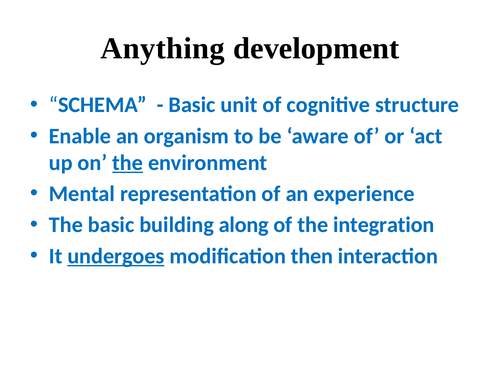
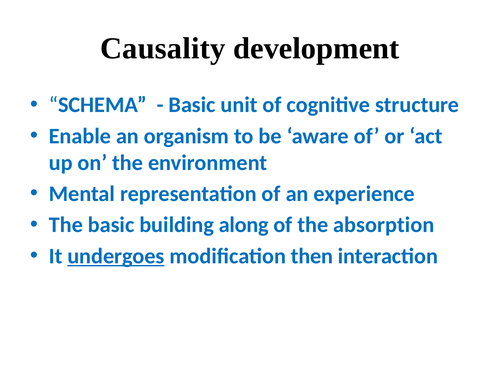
Anything: Anything -> Causality (163, 48)
the underline: present -> none (128, 163)
integration: integration -> absorption (384, 225)
